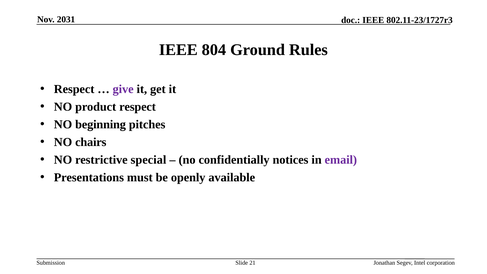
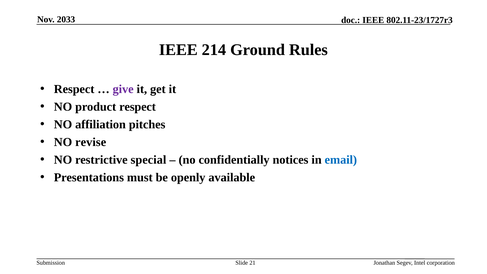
2031: 2031 -> 2033 (66, 19)
804: 804 -> 214 (214, 50)
beginning: beginning -> affiliation (101, 124)
chairs: chairs -> revise (91, 142)
email colour: purple -> blue (341, 160)
